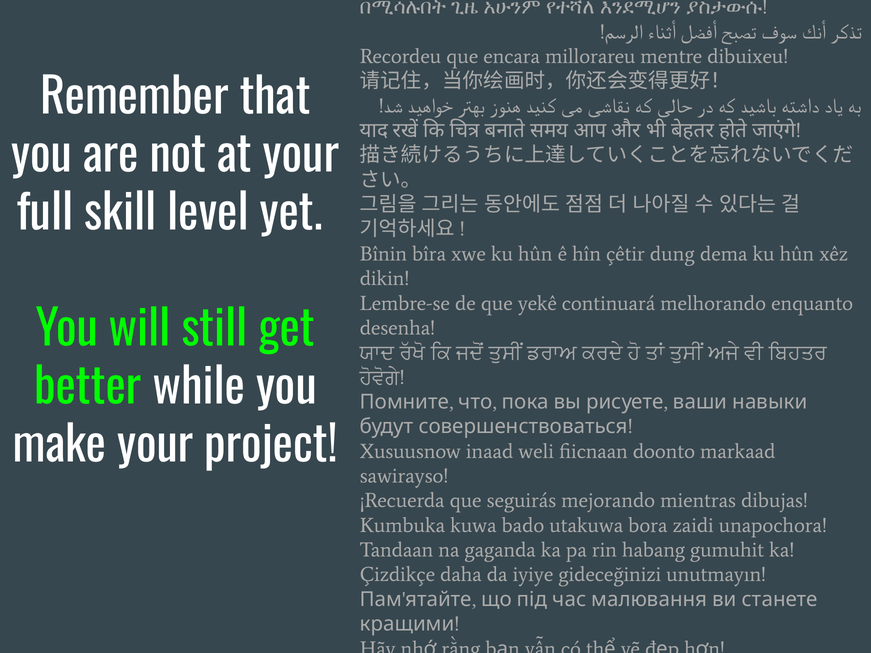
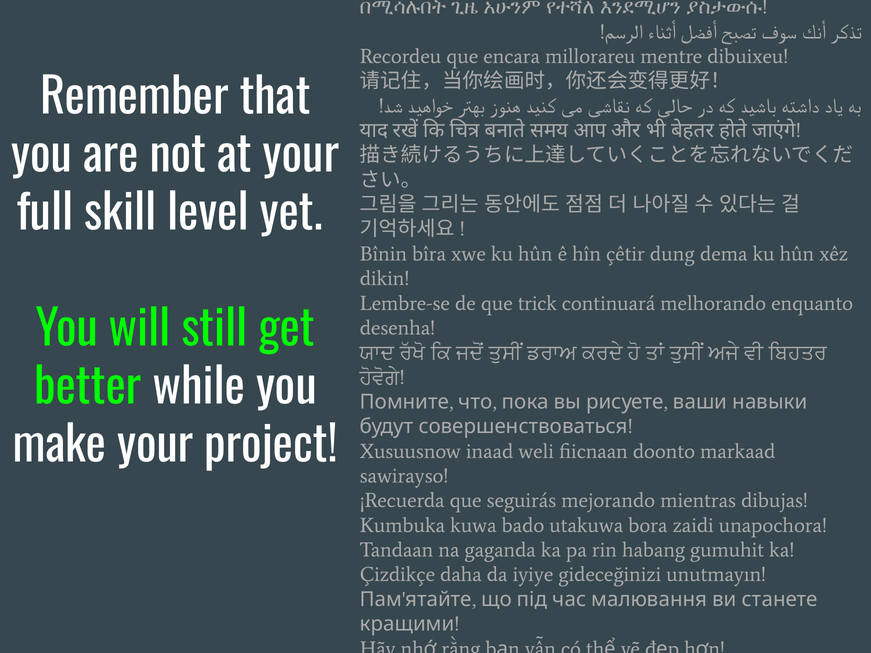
yekê: yekê -> trick (537, 303)
